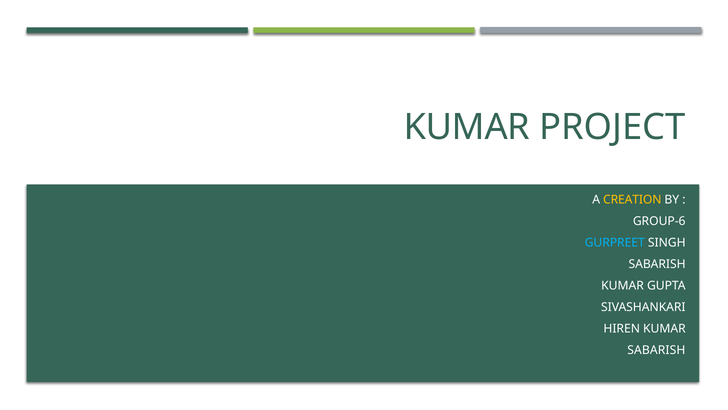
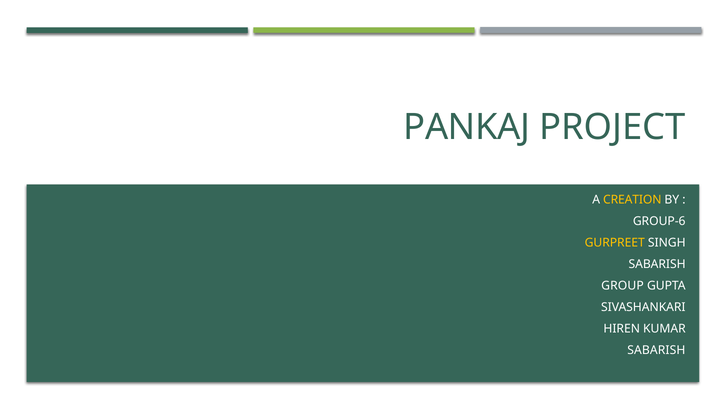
KUMAR: KUMAR -> PANKAJ (467, 127)
GURPREET colour: light blue -> yellow (615, 242)
KUMAR: KUMAR -> GROUP (622, 285)
